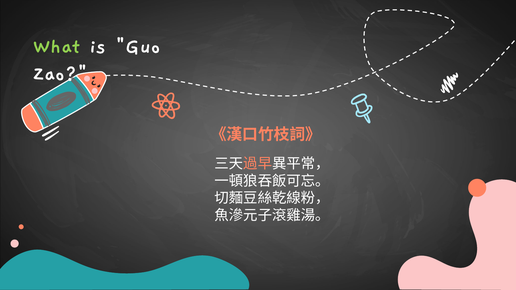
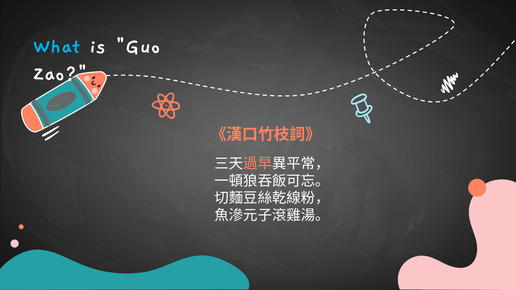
What colour: light green -> light blue (56, 46)
